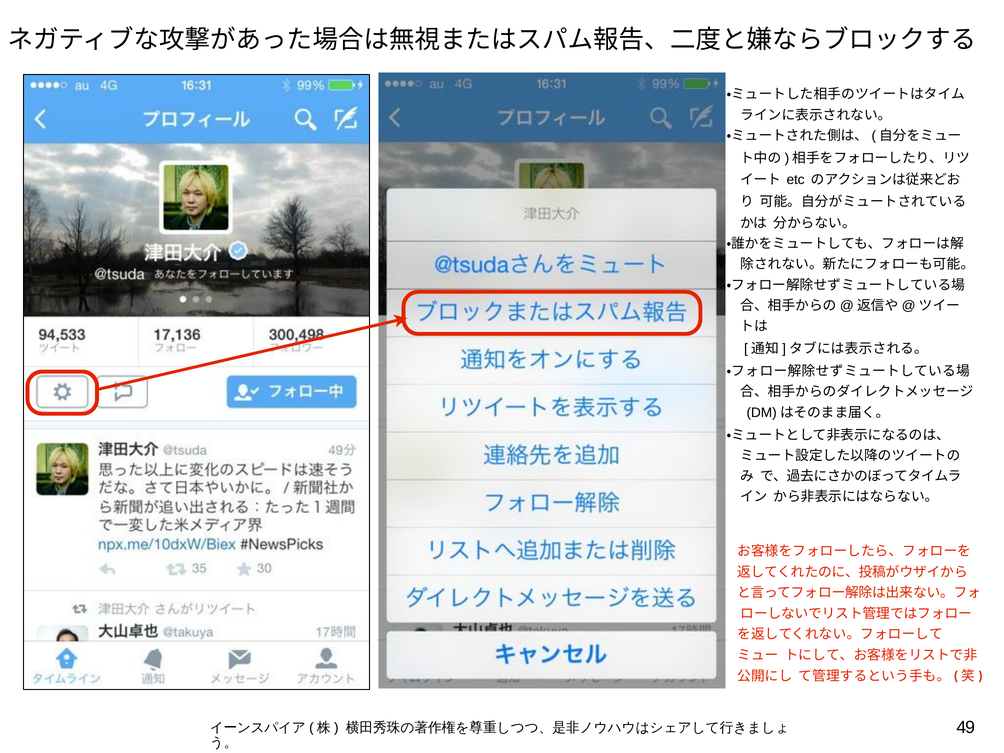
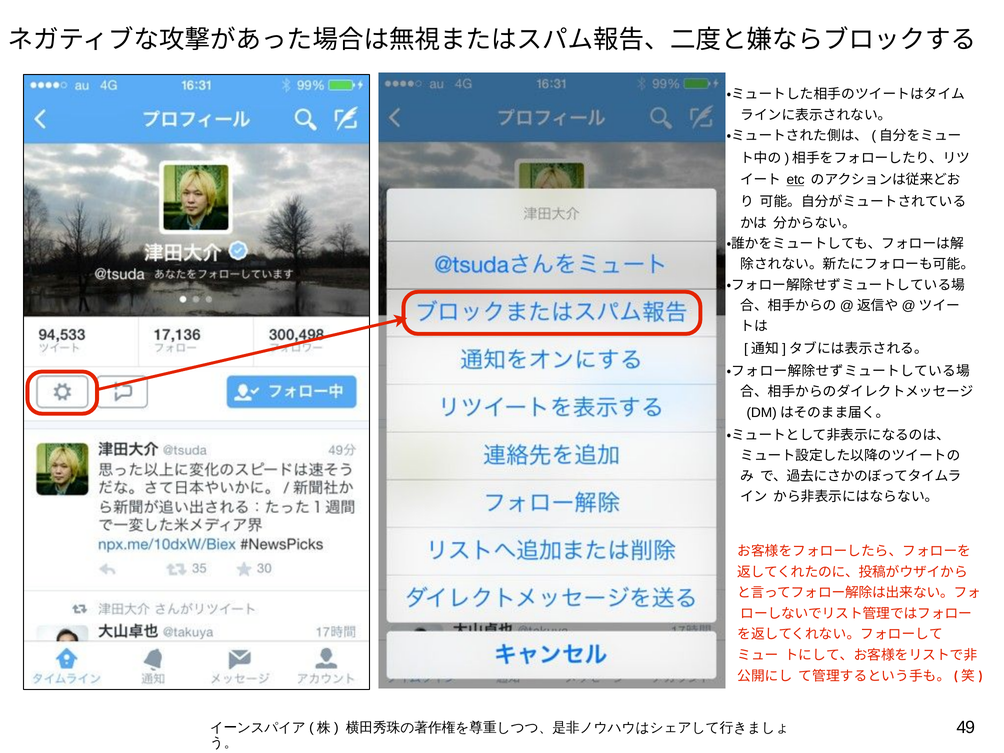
etc underline: none -> present (796, 180)
